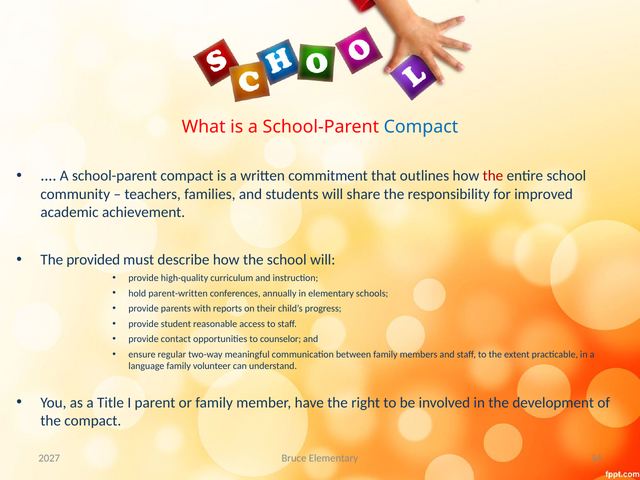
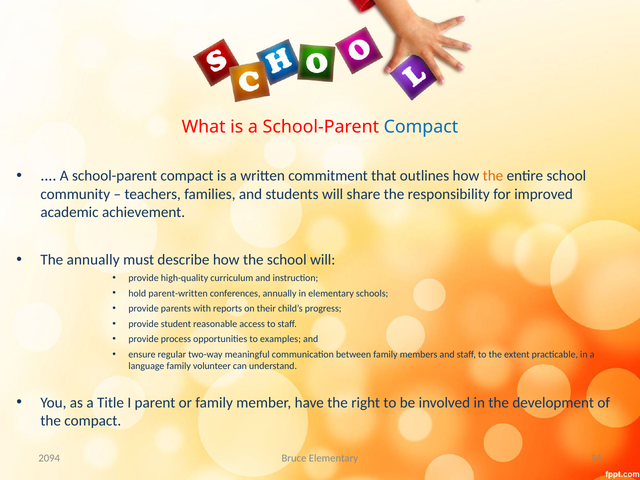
the colour: red -> orange (493, 176)
The provided: provided -> annually (93, 260)
contact: contact -> process (176, 339)
counselor: counselor -> examples (280, 339)
2027: 2027 -> 2094 (49, 458)
